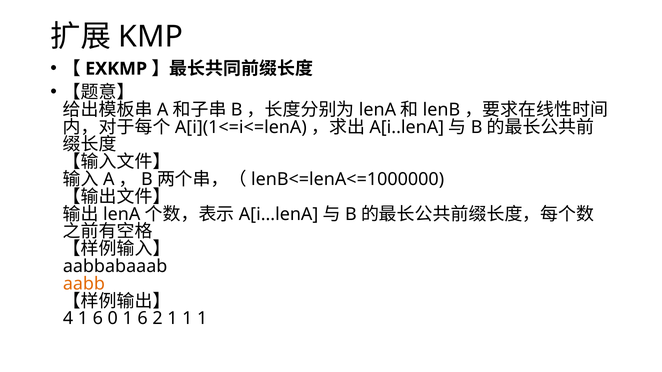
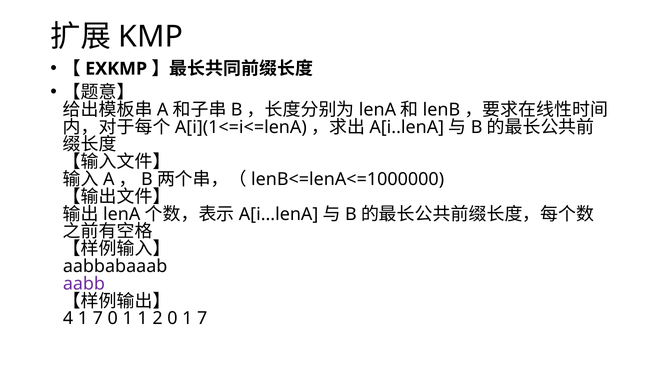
aabb colour: orange -> purple (84, 284)
4 1 6: 6 -> 7 (98, 319)
0 1 6: 6 -> 1 (143, 319)
2 1: 1 -> 0 (172, 319)
1: 1 -> 7 (202, 319)
